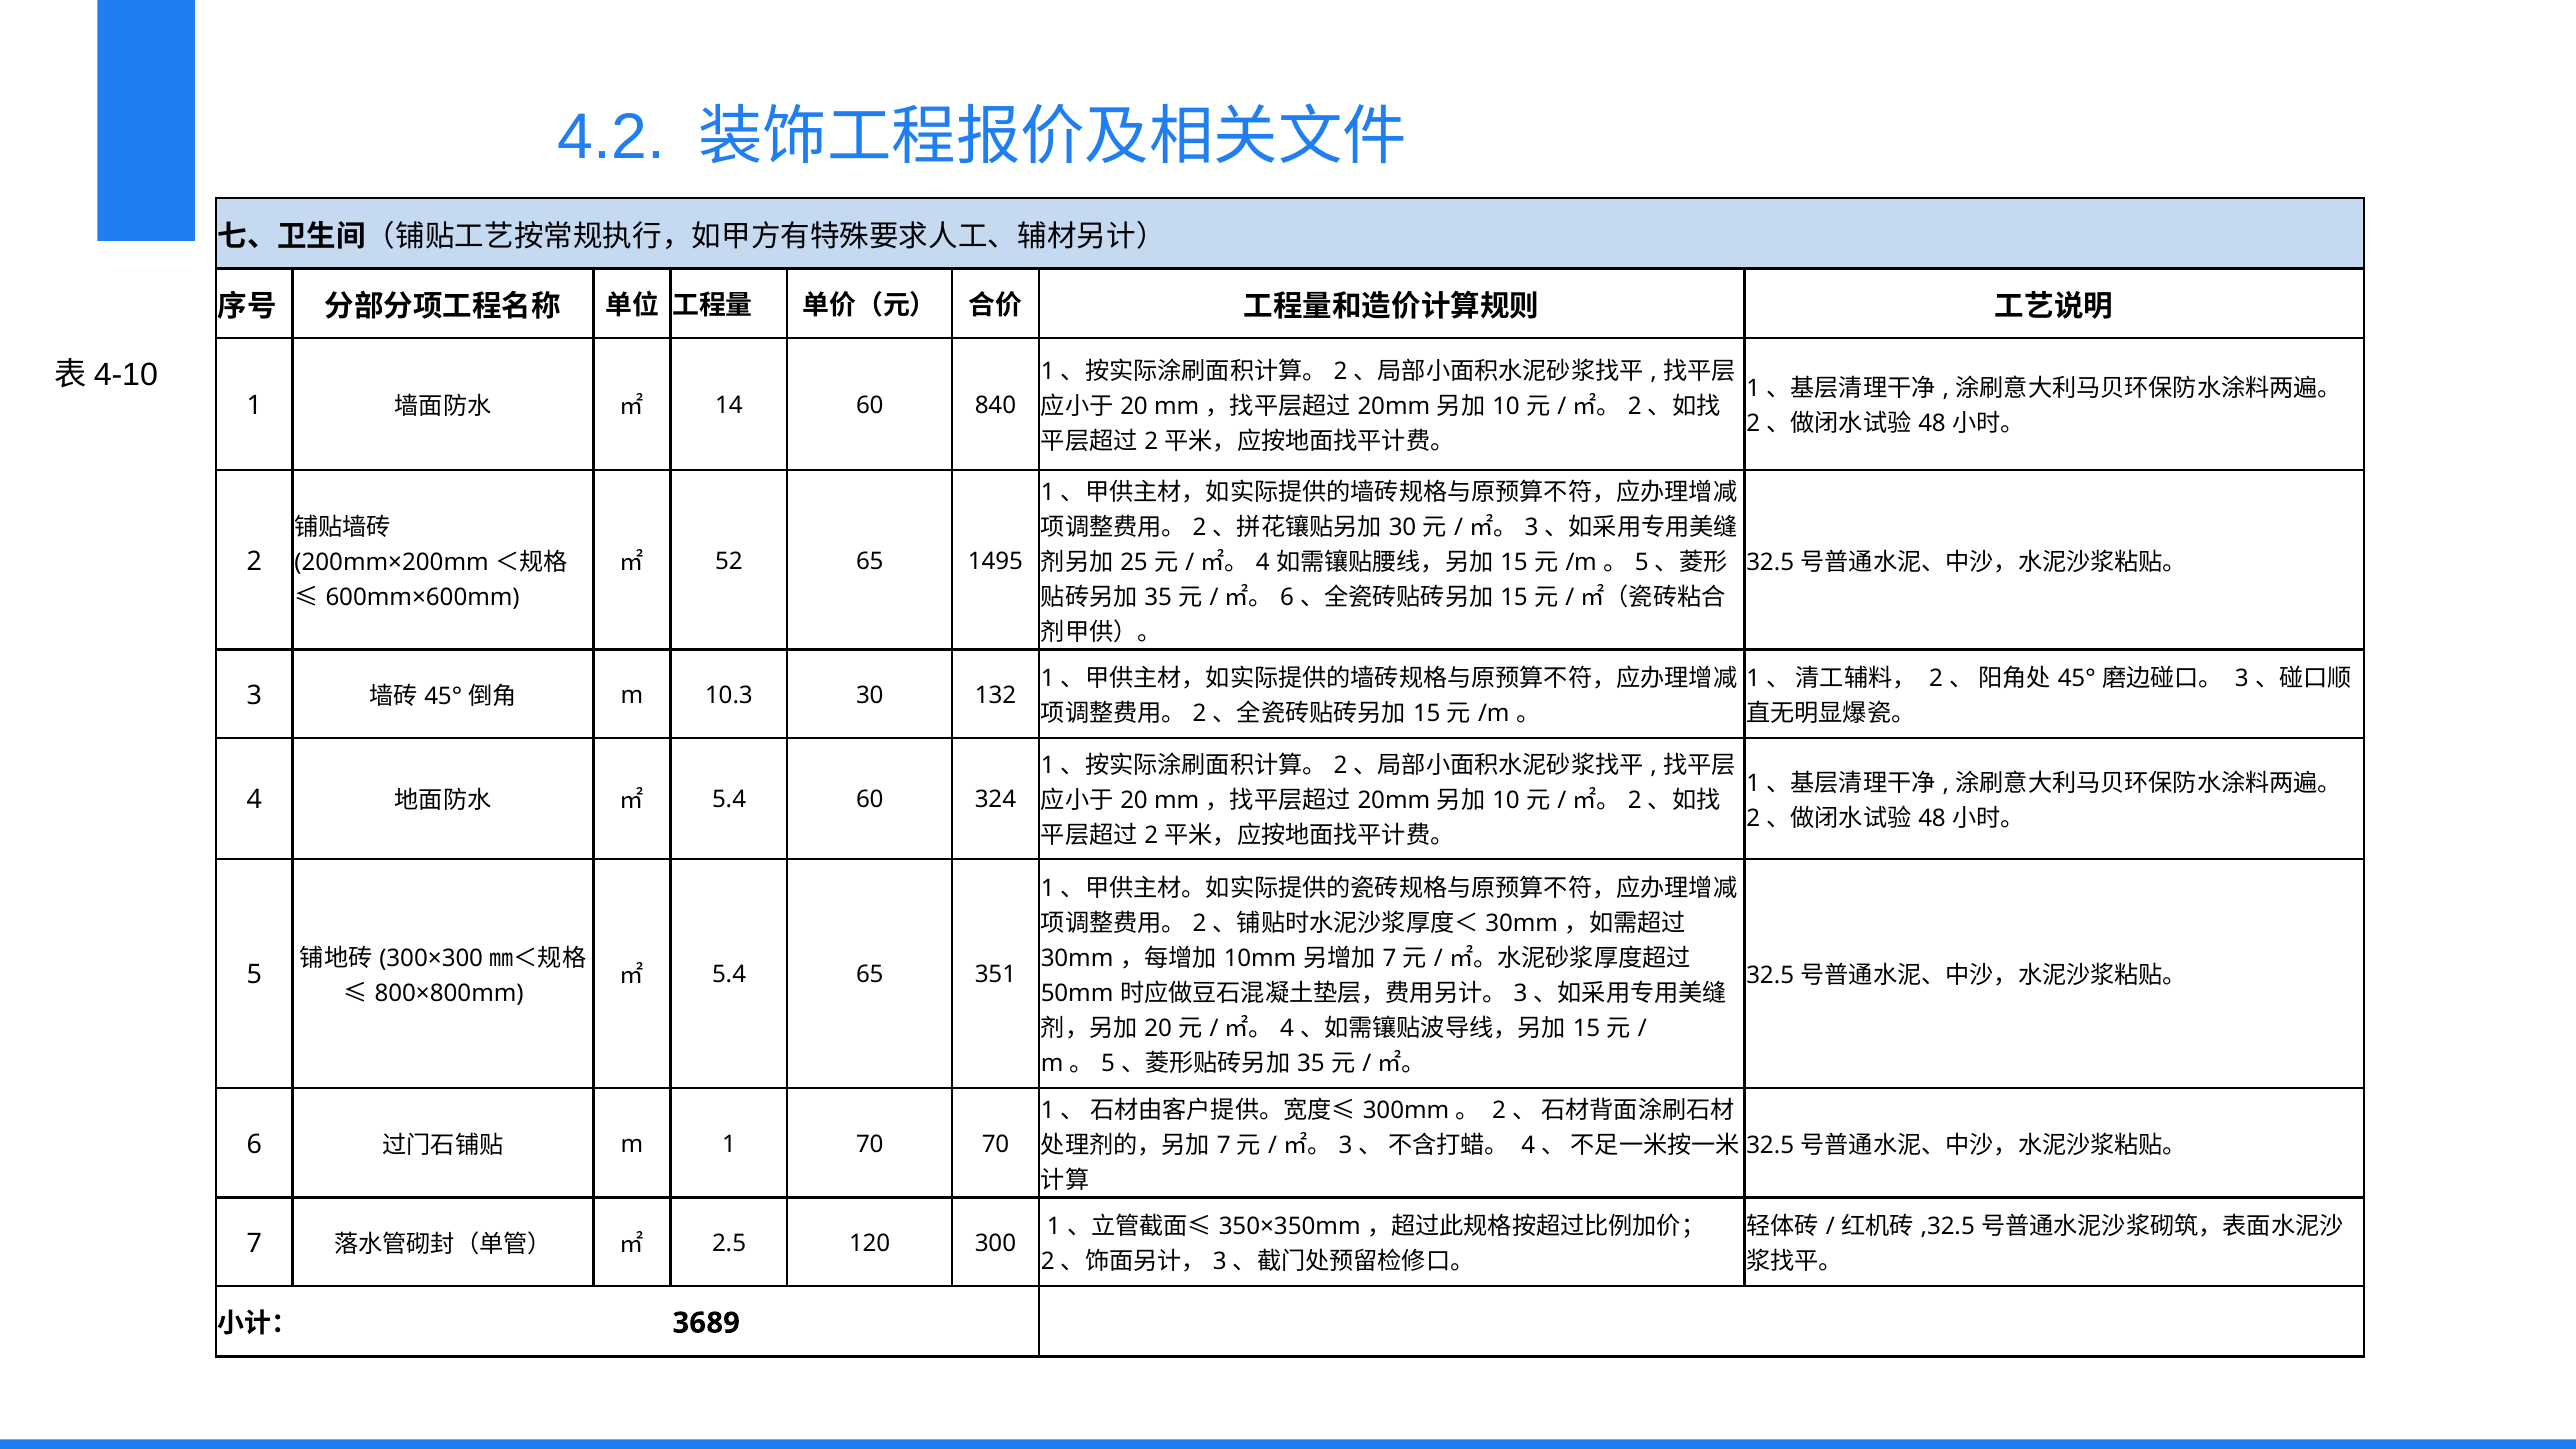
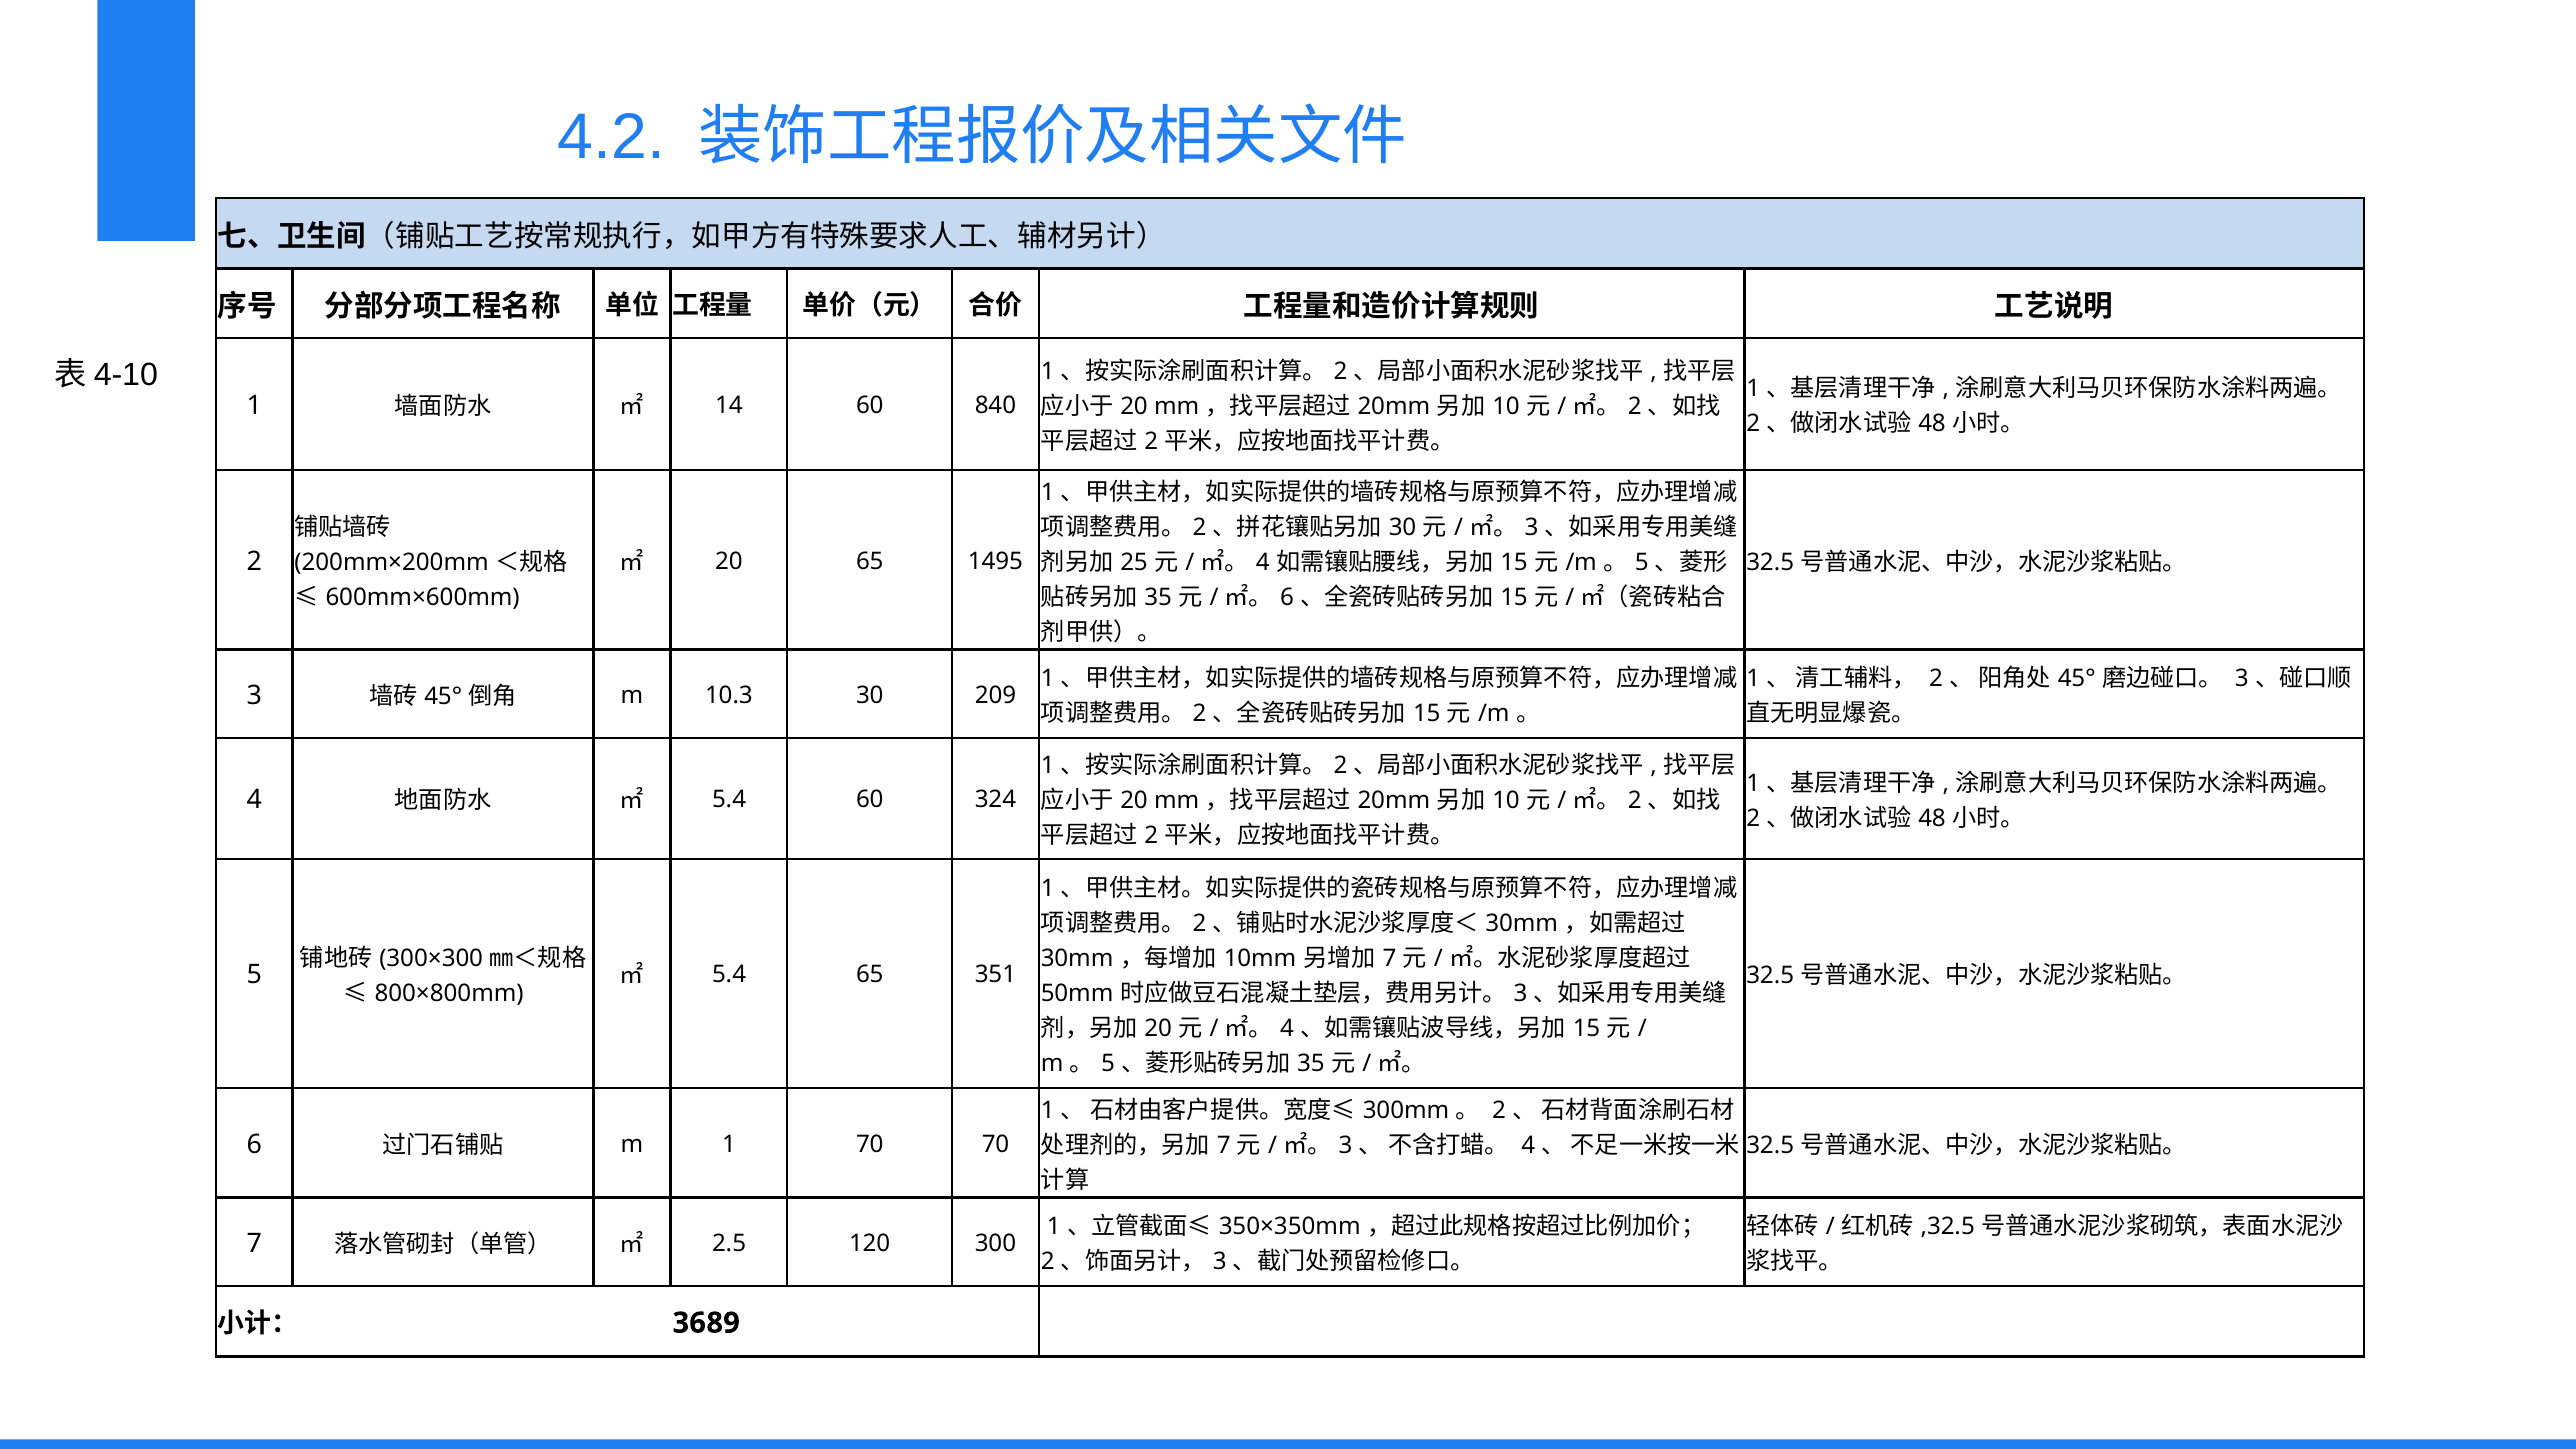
52: 52 -> 20 (729, 561)
132: 132 -> 209 (996, 695)
